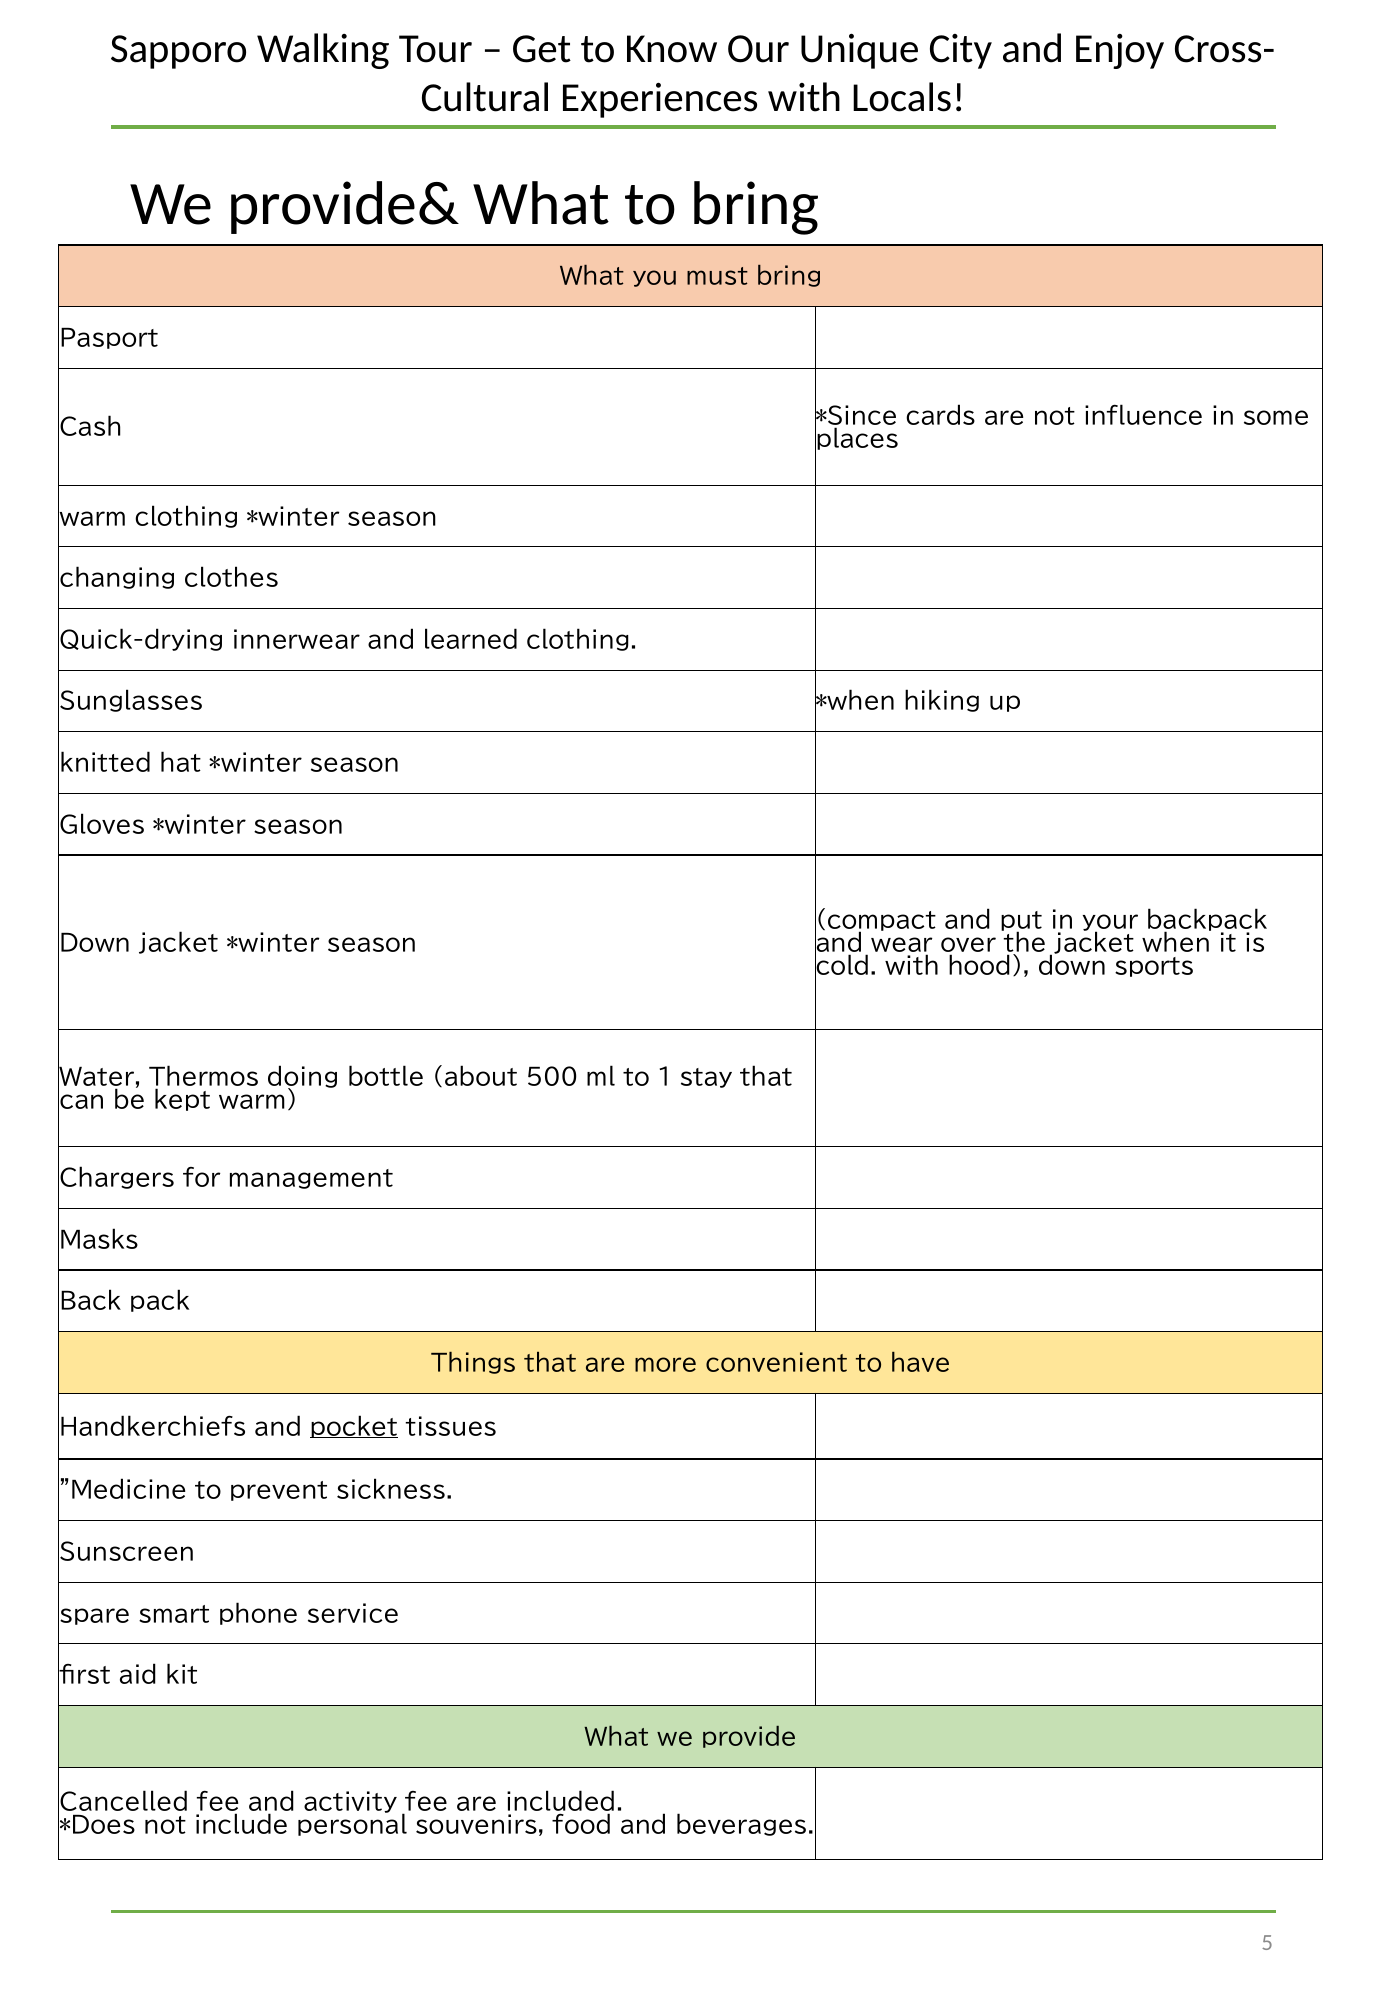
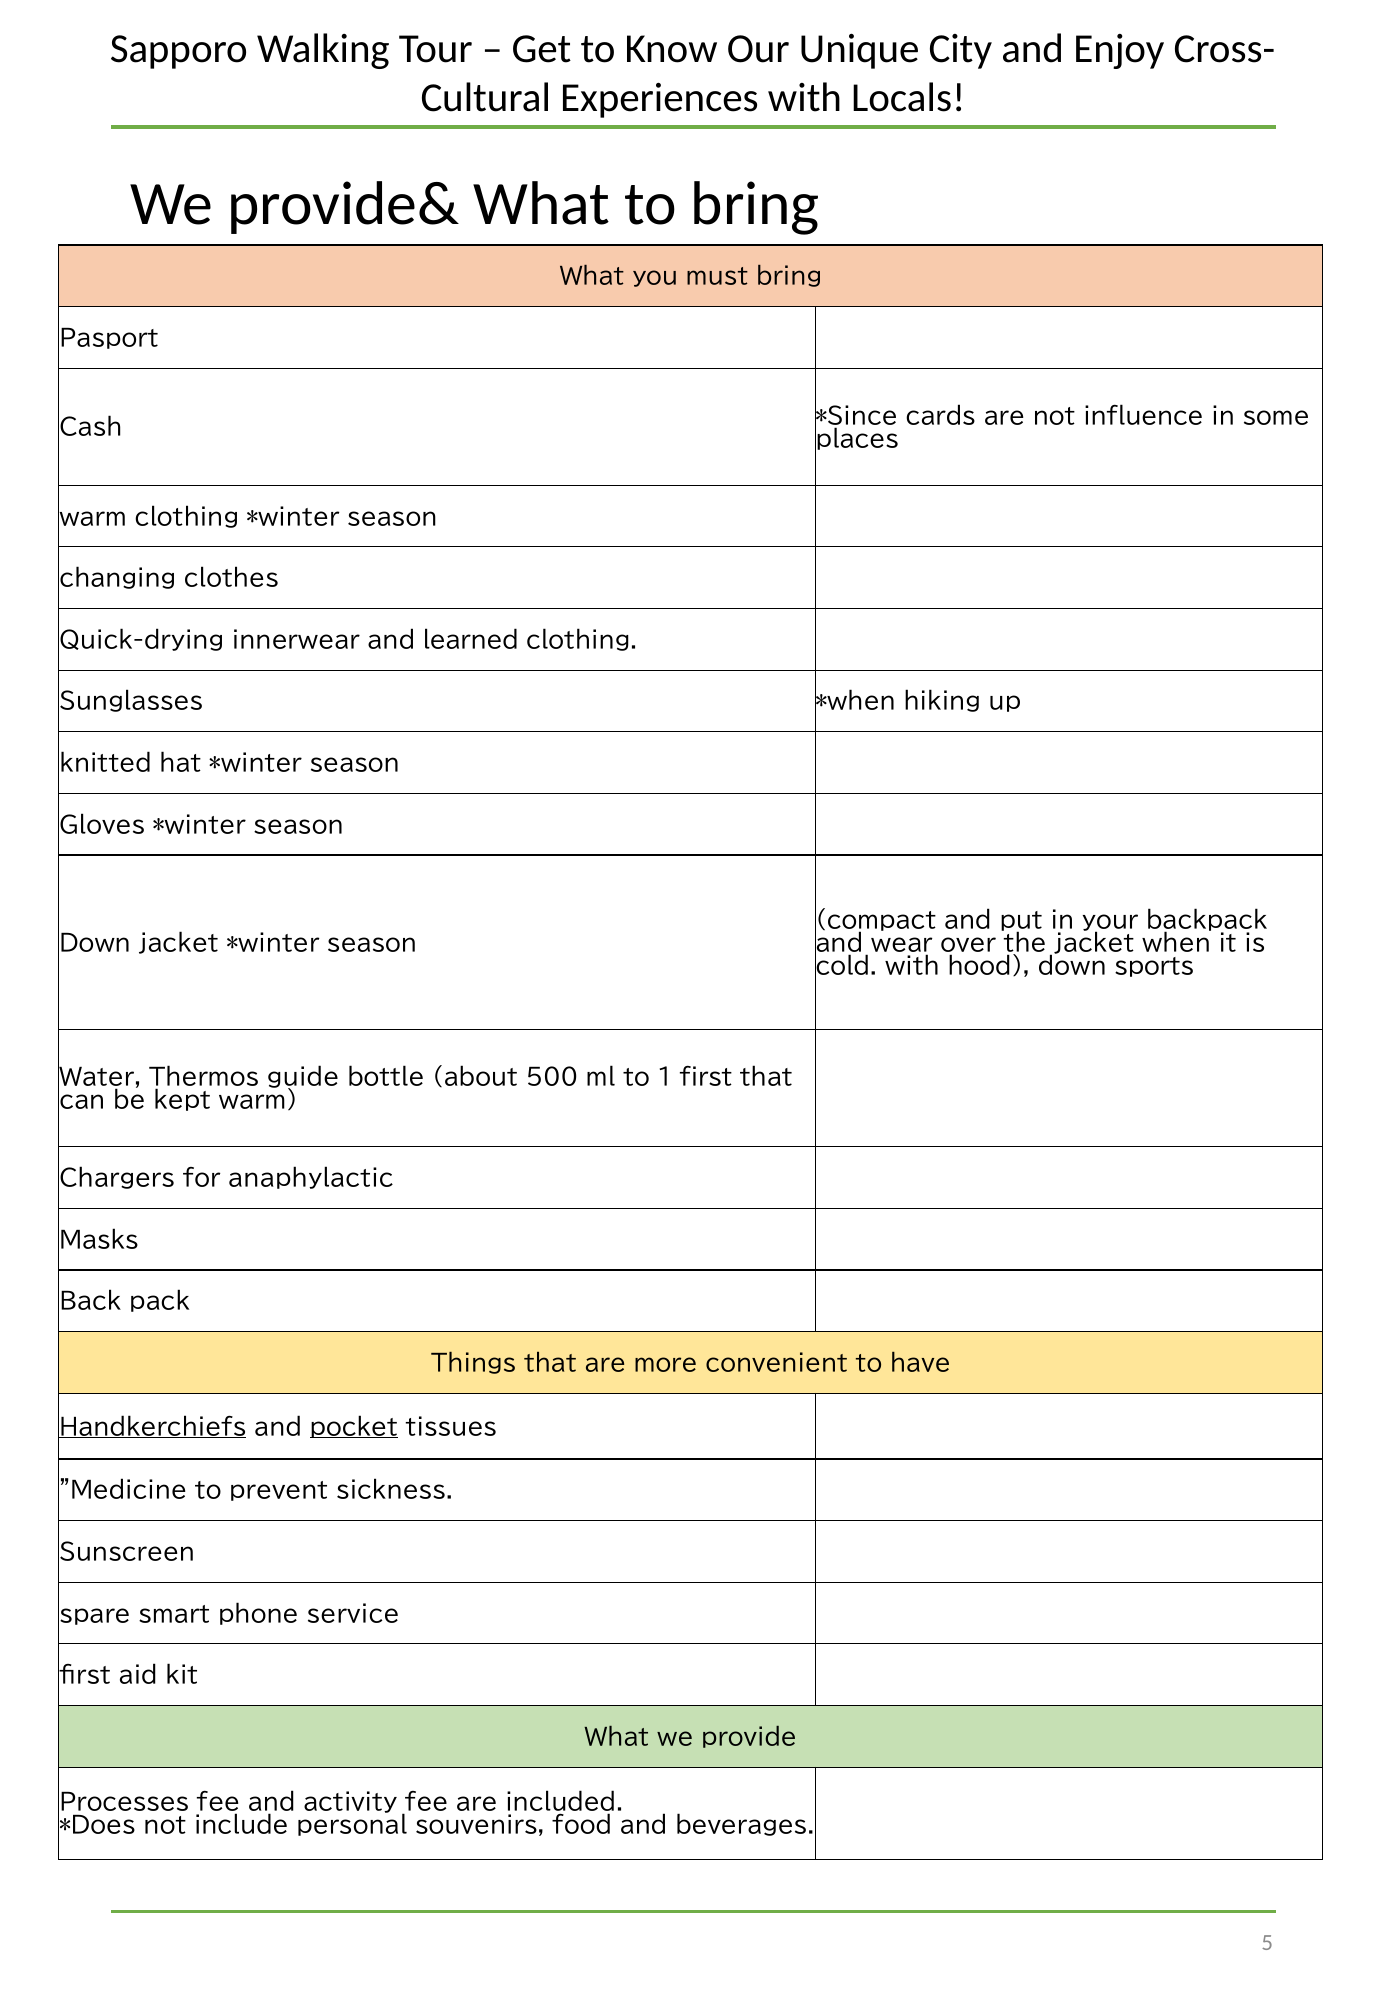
doing: doing -> guide (303, 1078)
1 stay: stay -> first (706, 1078)
management: management -> anaphylactic (311, 1179)
Handkerchiefs underline: none -> present (153, 1427)
Cancelled: Cancelled -> Processes (124, 1803)
